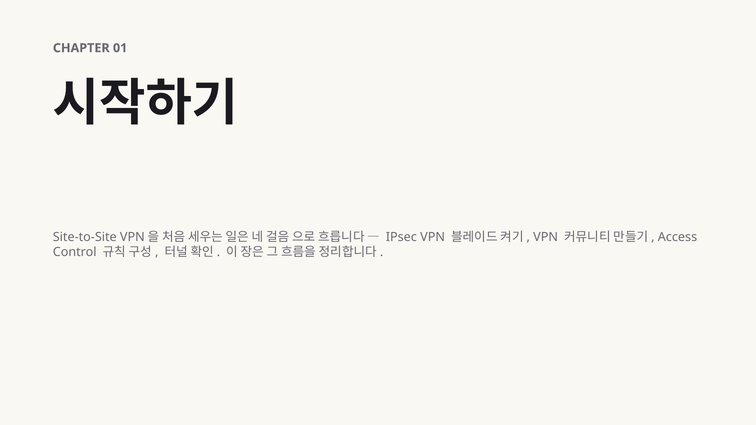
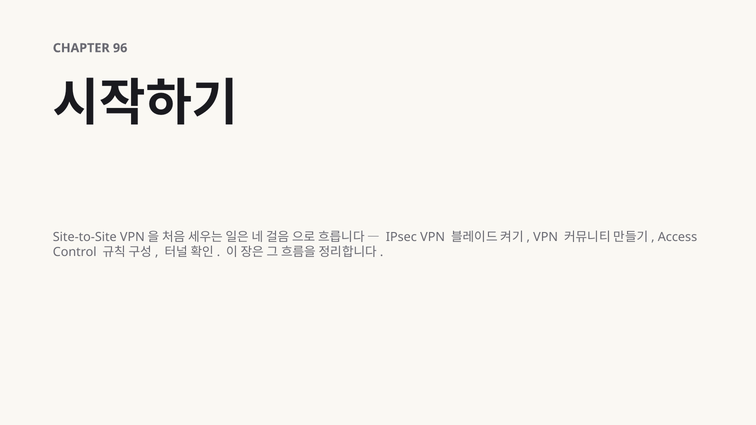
01: 01 -> 96 (120, 48)
